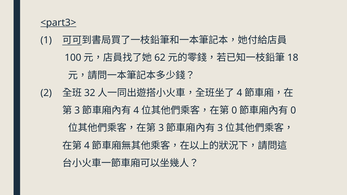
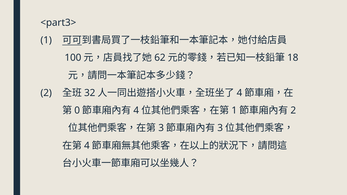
<part3> underline: present -> none (58, 23)
3: 3 -> 0 (77, 111)
0: 0 -> 1 (234, 111)
0: 0 -> 2 (293, 111)
